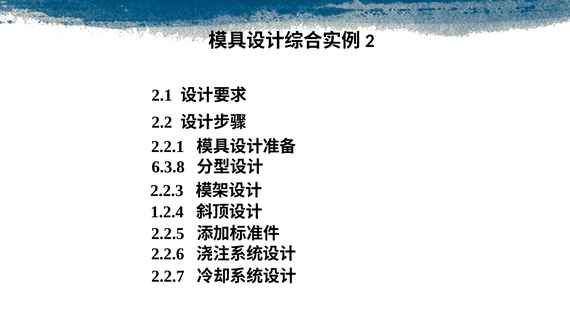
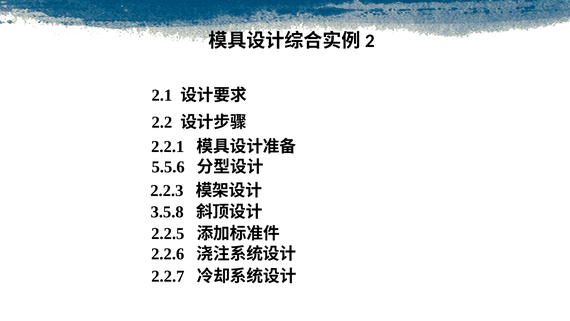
6.3.8: 6.3.8 -> 5.5.6 (168, 167)
1.2.4: 1.2.4 -> 3.5.8 (167, 212)
